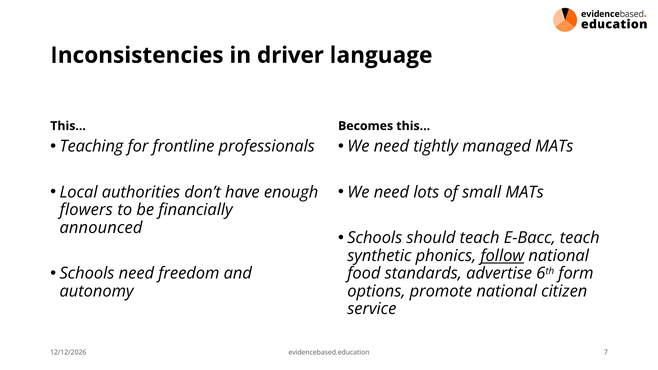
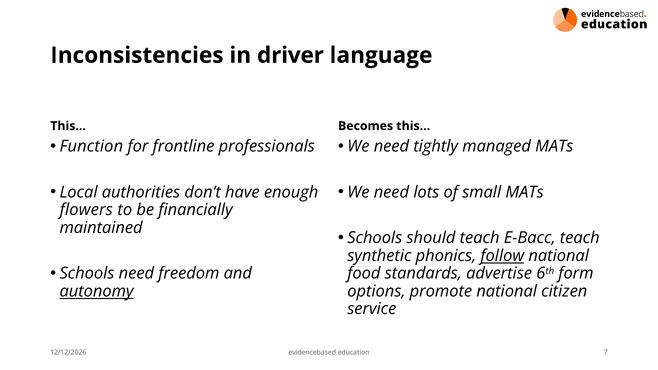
Teaching: Teaching -> Function (91, 146)
announced: announced -> maintained (101, 228)
autonomy underline: none -> present (97, 291)
